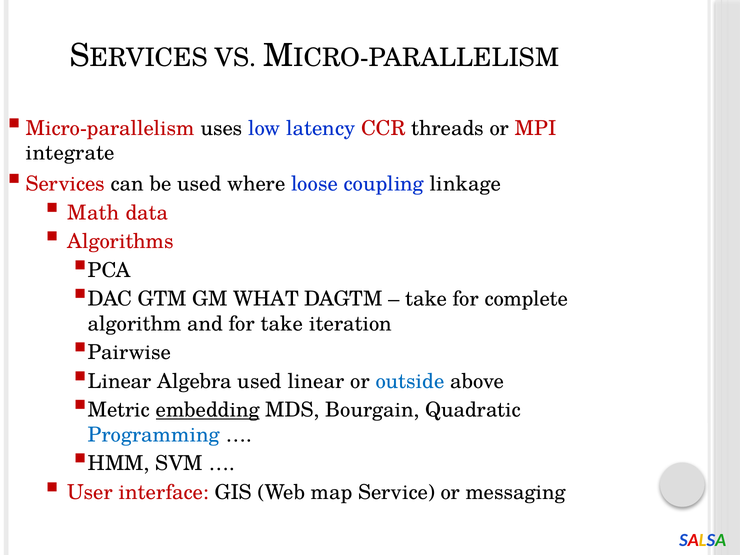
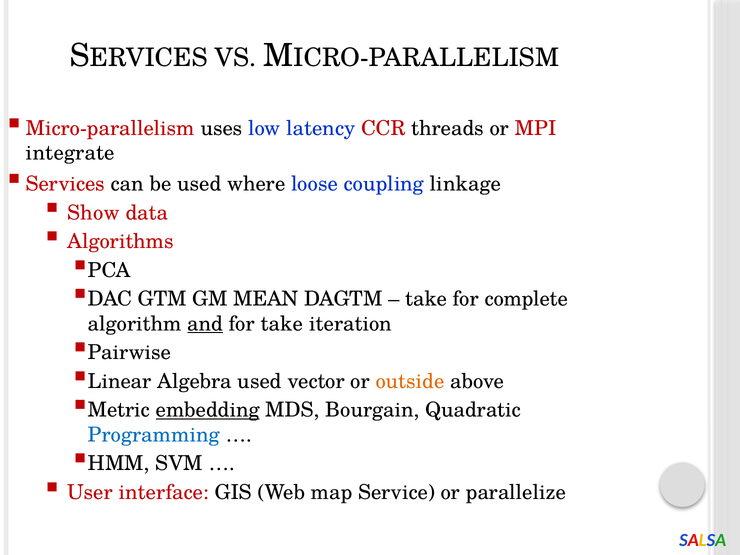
Math: Math -> Show (93, 213)
WHAT: WHAT -> MEAN (266, 299)
and underline: none -> present (205, 324)
used linear: linear -> vector (316, 381)
outside colour: blue -> orange (410, 381)
messaging: messaging -> parallelize (516, 492)
